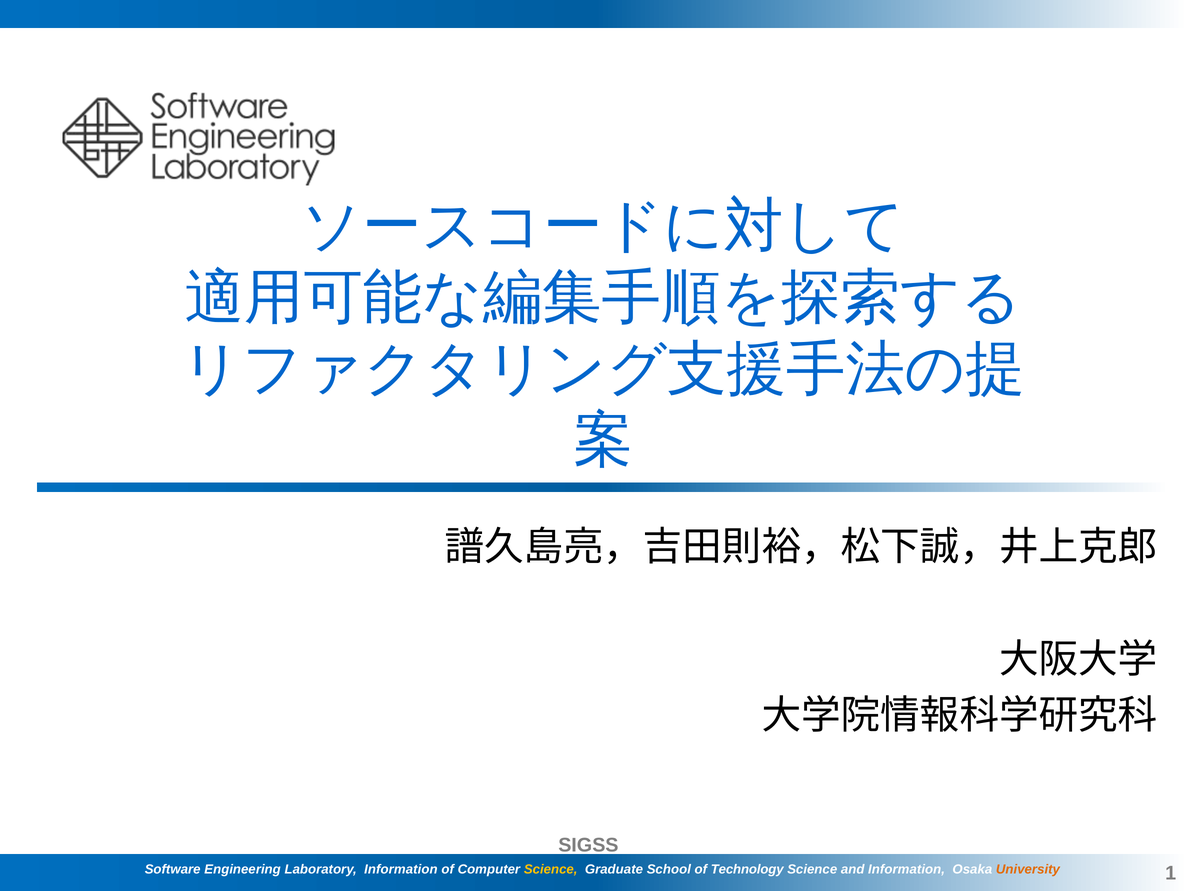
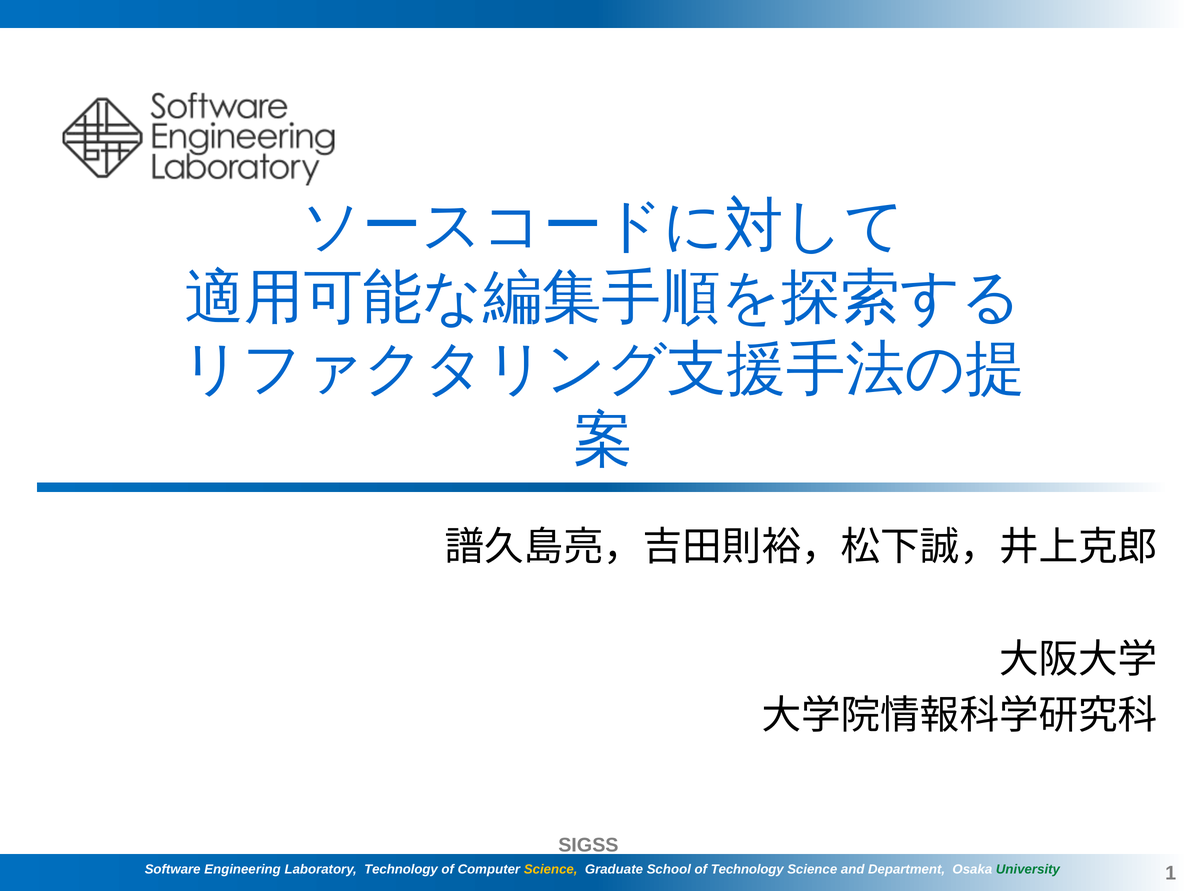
Laboratory Information: Information -> Technology (401, 869)
and Information: Information -> Department (907, 869)
University colour: orange -> green (1028, 869)
